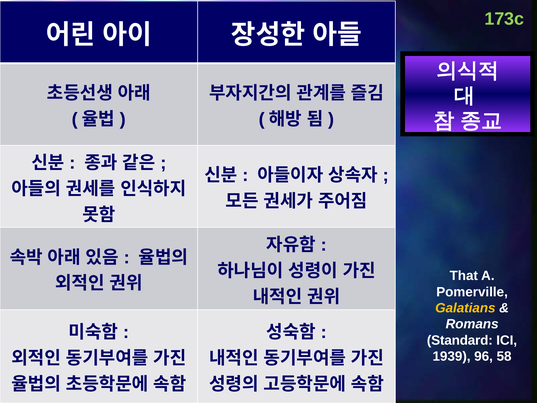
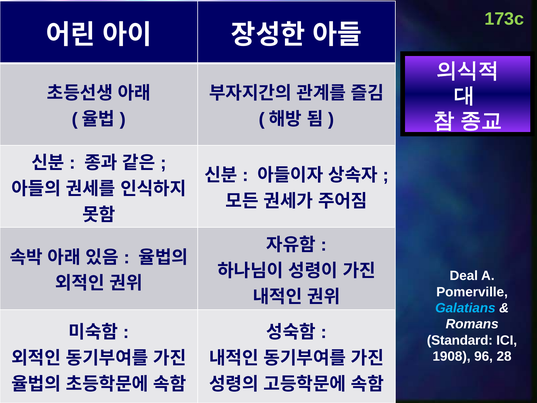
That: That -> Deal (464, 276)
Galatians colour: yellow -> light blue (465, 308)
1939: 1939 -> 1908 (452, 356)
58: 58 -> 28 (504, 356)
